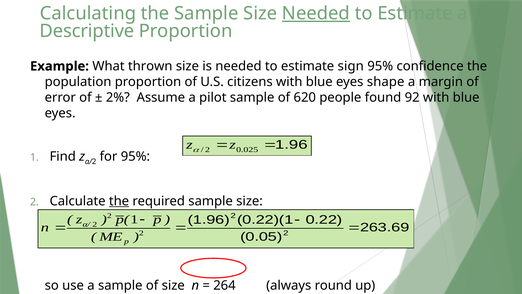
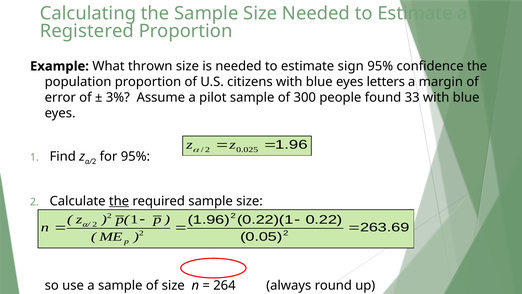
Needed underline: present -> none (316, 13)
Descriptive: Descriptive -> Registered (87, 31)
shape: shape -> letters (386, 82)
2%: 2% -> 3% (118, 97)
620: 620 -> 300 (305, 97)
92: 92 -> 33 (412, 97)
